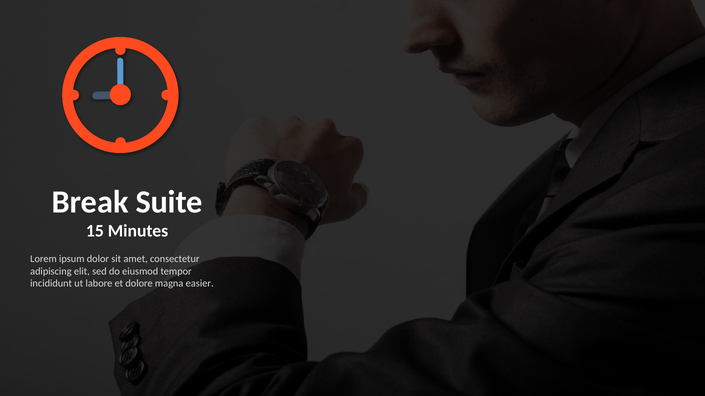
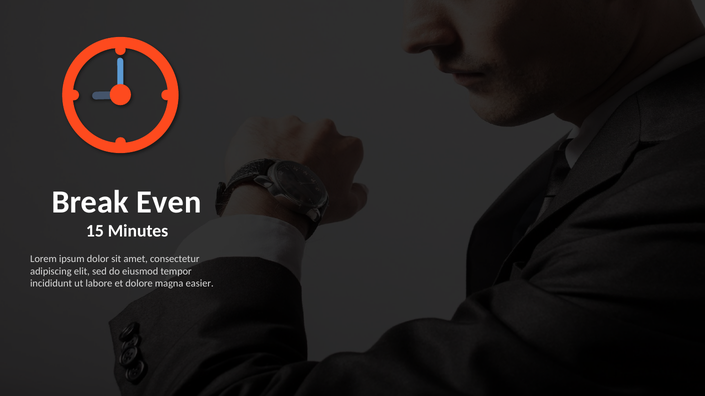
Suite: Suite -> Even (169, 203)
